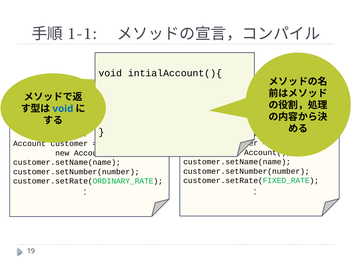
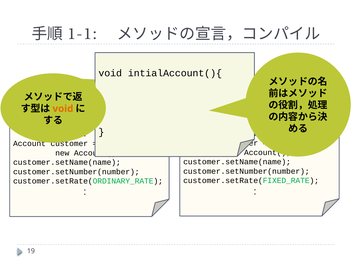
void colour: blue -> orange (63, 109)
